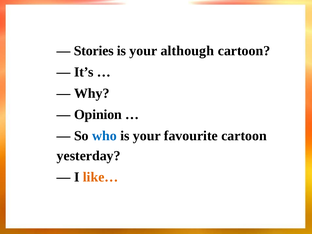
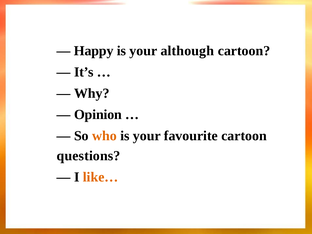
Stories: Stories -> Happy (94, 51)
who colour: blue -> orange (104, 136)
yesterday: yesterday -> questions (89, 156)
